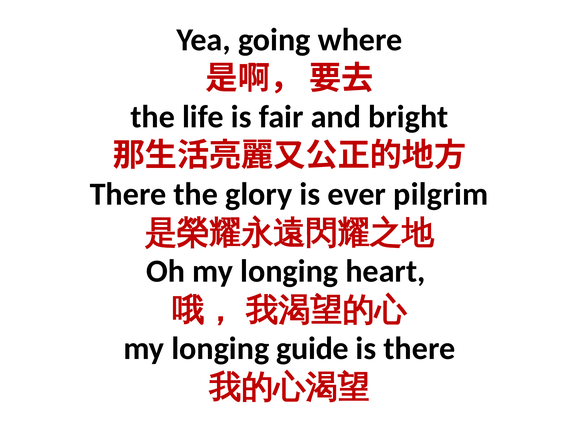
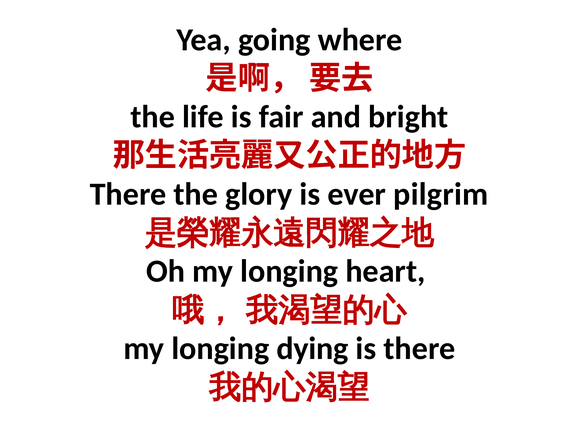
guide: guide -> dying (313, 349)
